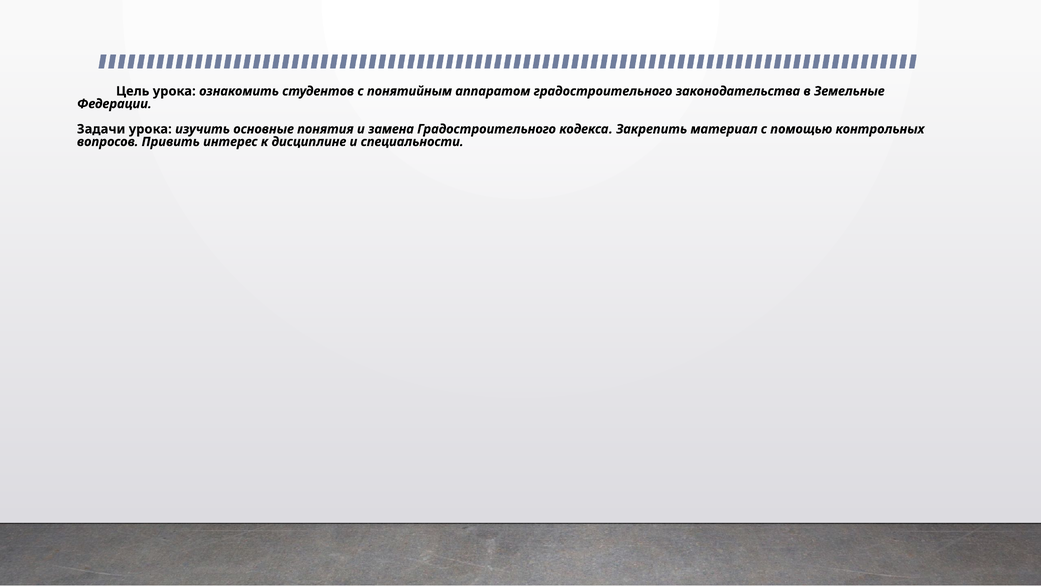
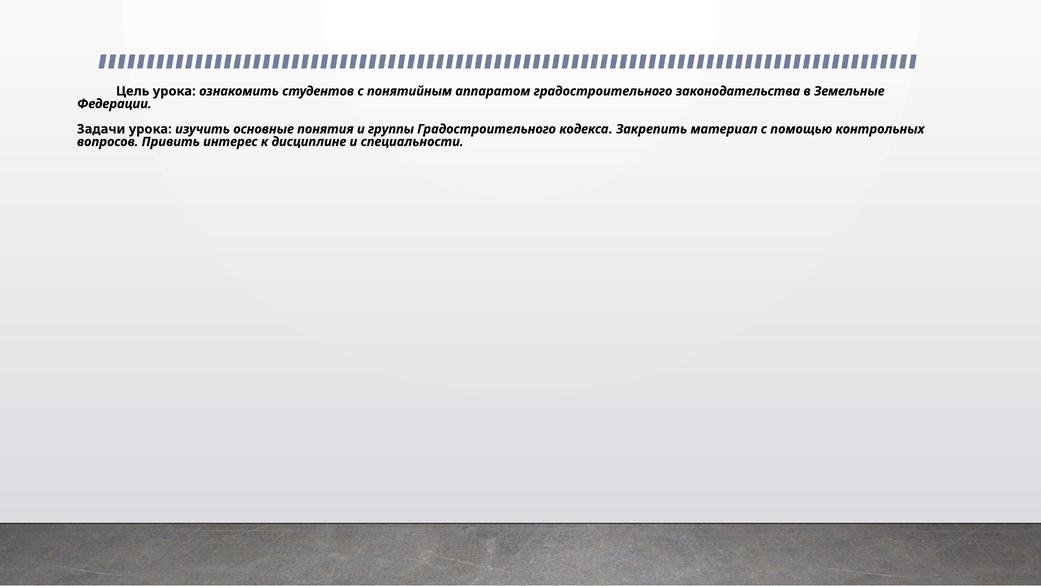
замена: замена -> группы (391, 129)
